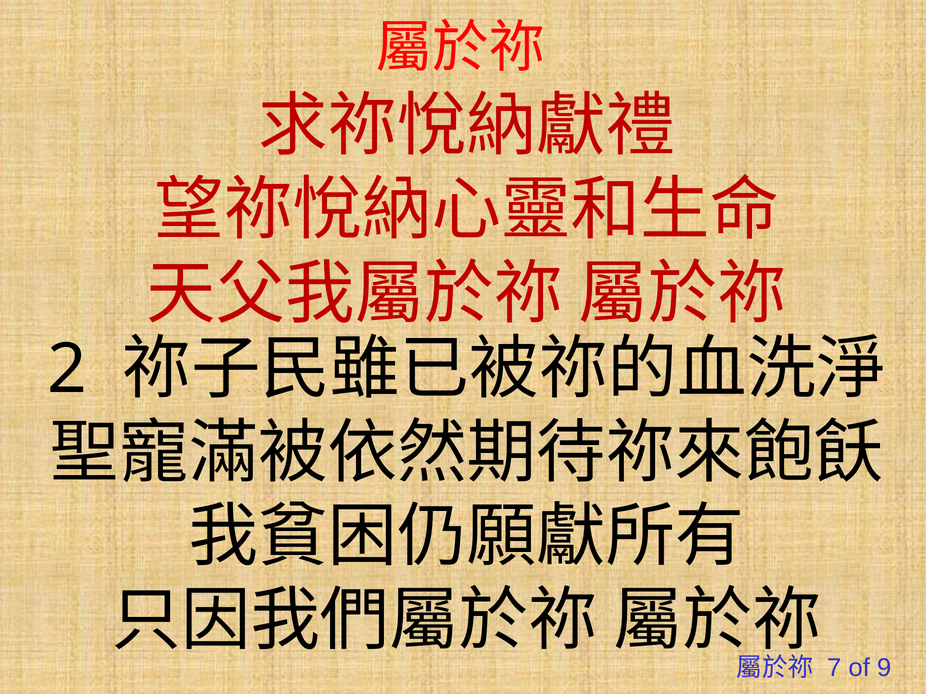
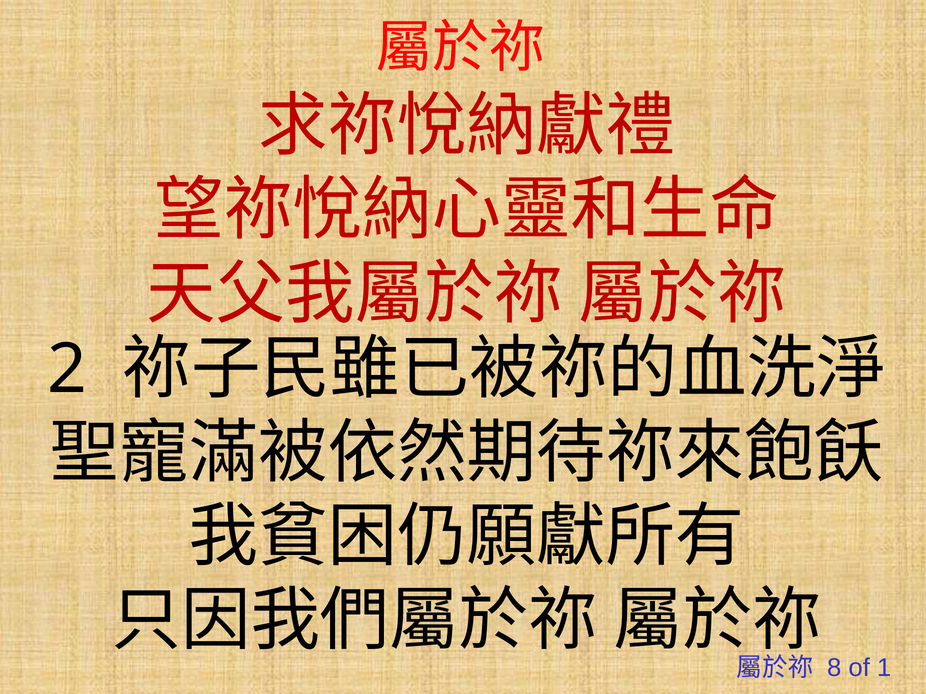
7: 7 -> 8 (834, 668)
9: 9 -> 1 (884, 668)
